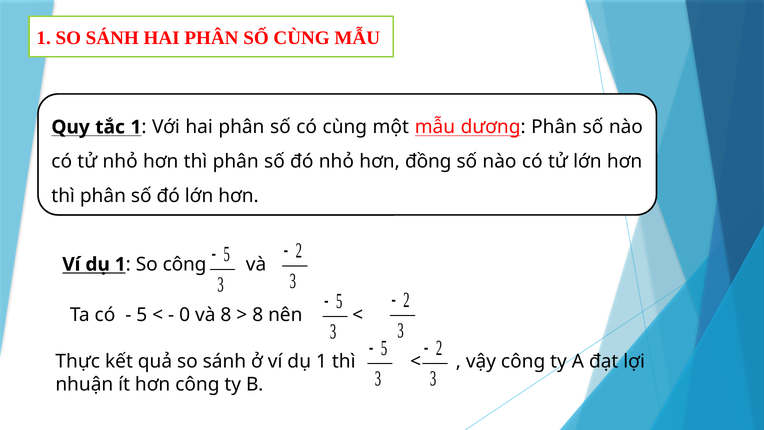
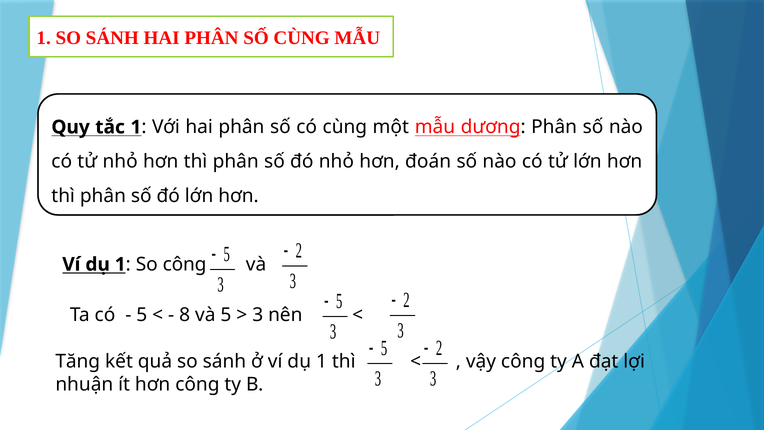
đồng: đồng -> đoán (428, 161)
0: 0 -> 8 (185, 315)
8: 8 -> 5 (226, 315)
8: 8 -> 3 (258, 315)
Thực: Thực -> Tăng (78, 361)
